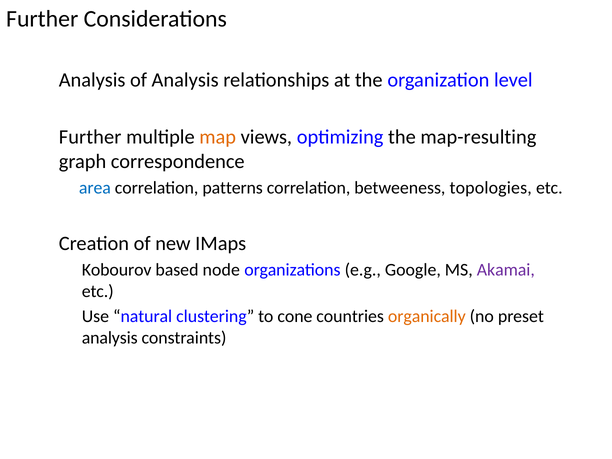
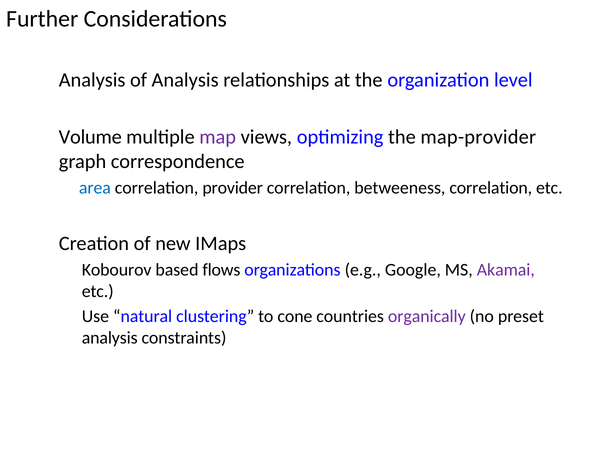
Further: Further -> Volume (90, 137)
map colour: orange -> purple (218, 137)
map-resulting: map-resulting -> map-provider (478, 137)
patterns: patterns -> provider (233, 188)
betweeness topologies: topologies -> correlation (491, 188)
node: node -> flows (221, 270)
organically colour: orange -> purple (427, 316)
